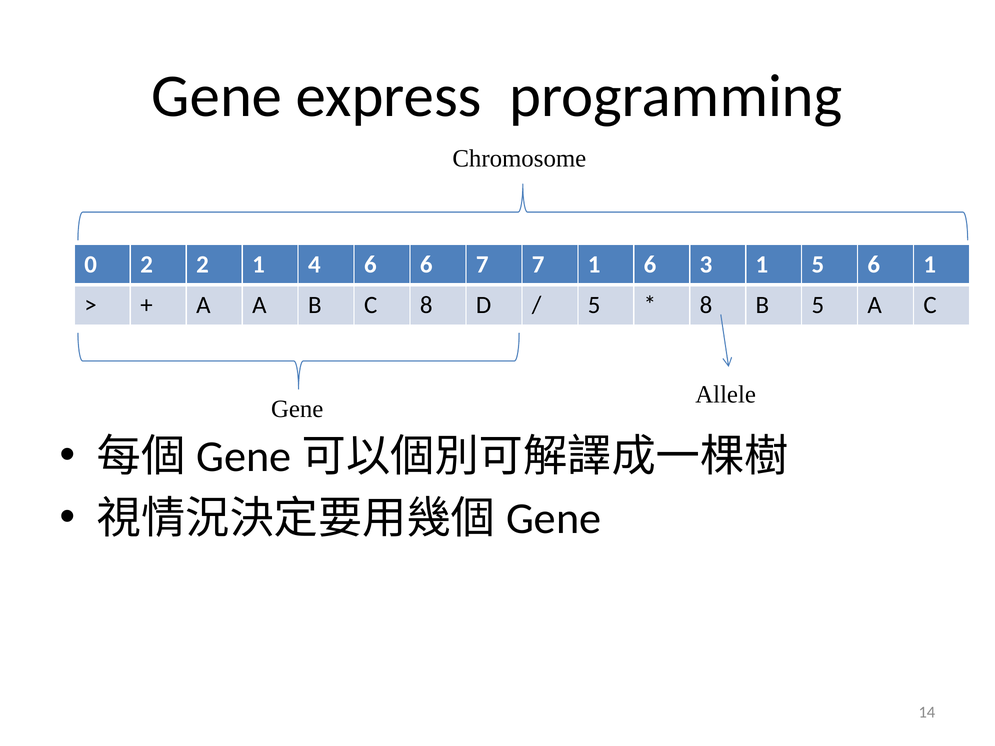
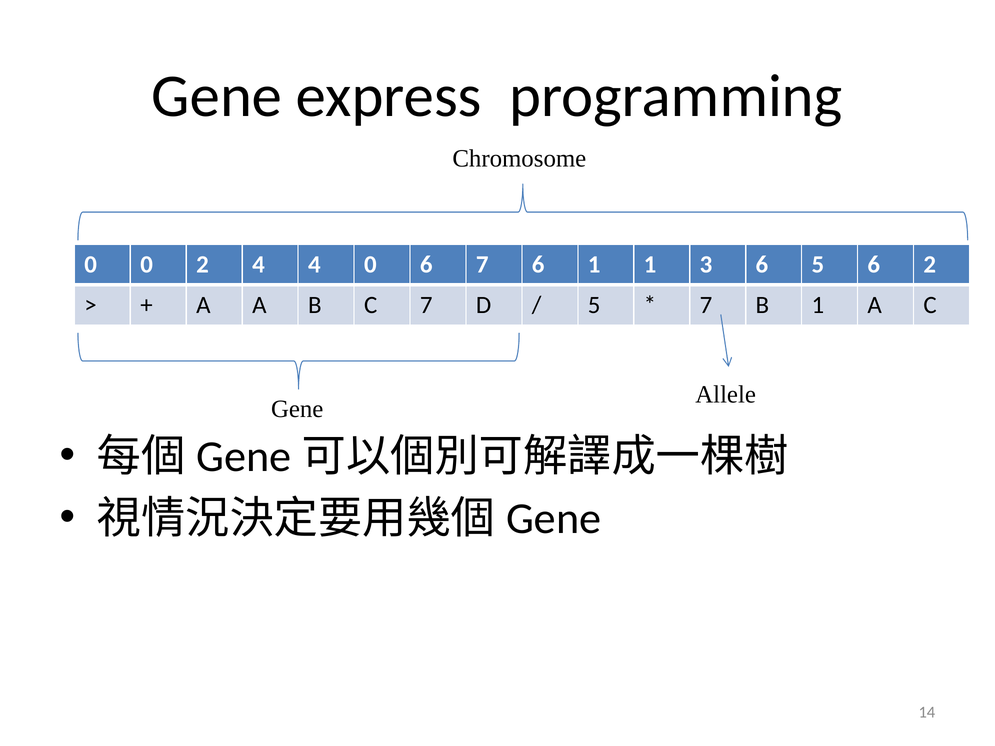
0 2: 2 -> 0 (147, 265)
2 1: 1 -> 4 (258, 265)
4 6: 6 -> 0 (370, 265)
7 7: 7 -> 6 (538, 265)
1 6: 6 -> 1 (650, 265)
3 1: 1 -> 6 (762, 265)
6 1: 1 -> 2 (930, 265)
C 8: 8 -> 7 (426, 305)
8: 8 -> 7 (706, 305)
B 5: 5 -> 1 (818, 305)
